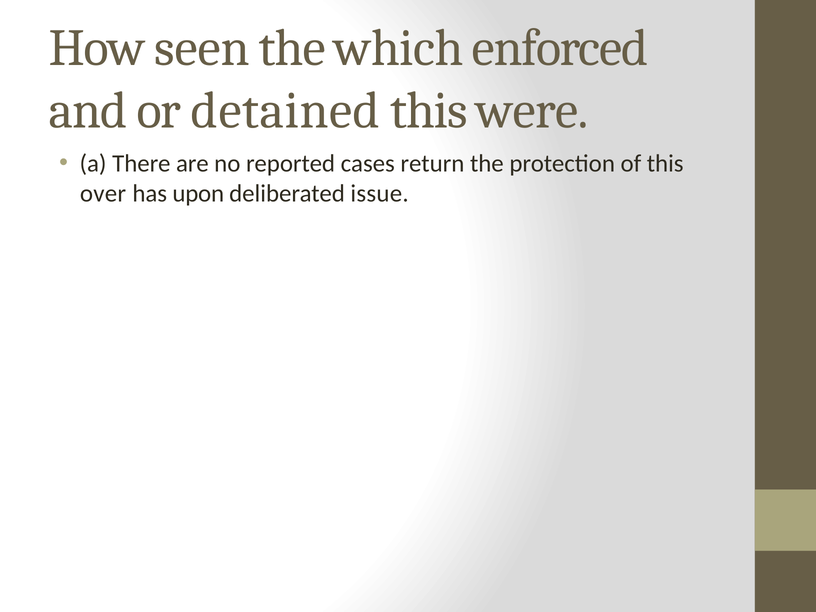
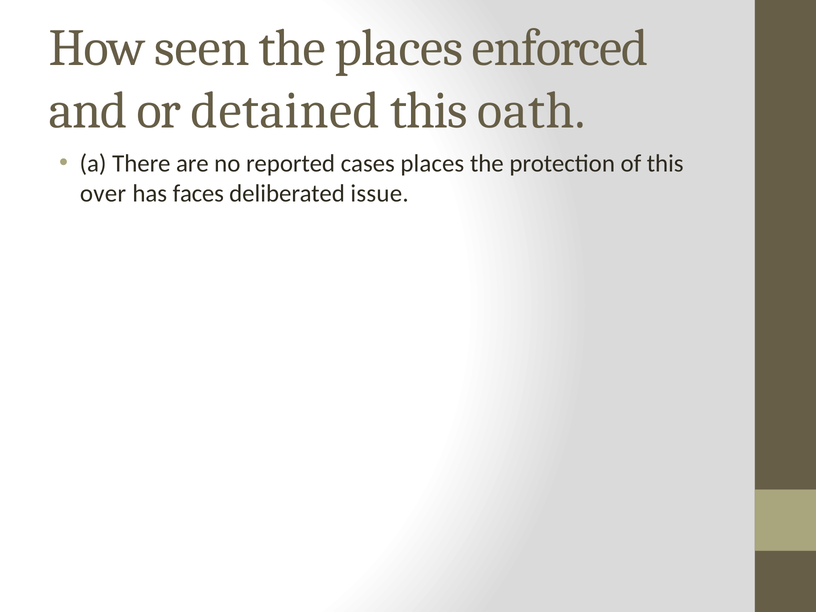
the which: which -> places (399, 48)
were: were -> oath (532, 110)
cases return: return -> places (432, 164)
upon: upon -> faces (198, 193)
